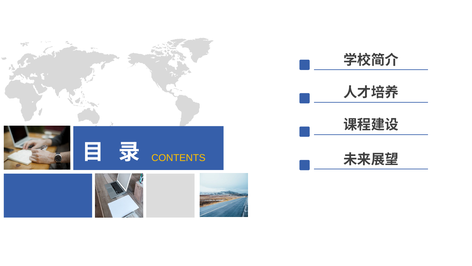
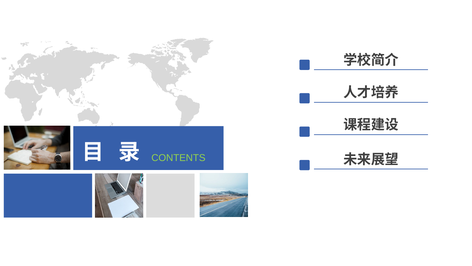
CONTENTS colour: yellow -> light green (178, 158)
